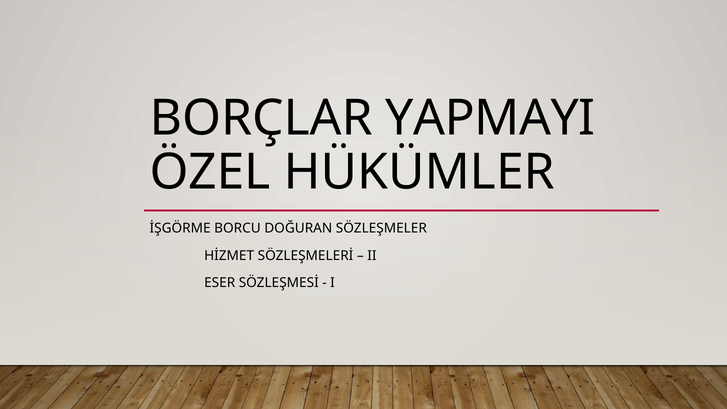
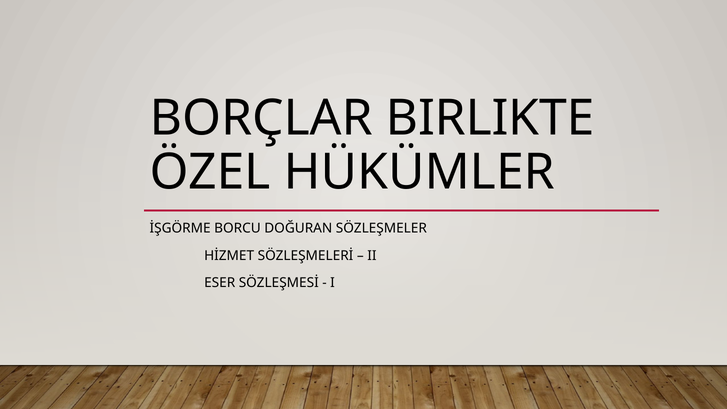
YAPMAYI: YAPMAYI -> BIRLIKTE (490, 118)
